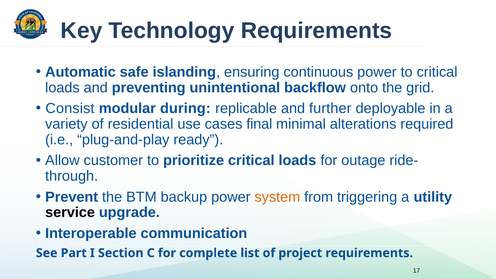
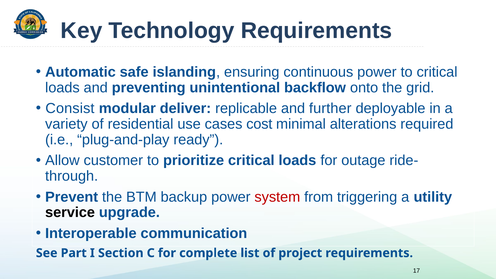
during: during -> deliver (185, 108)
final: final -> cost (259, 124)
system colour: orange -> red (277, 197)
